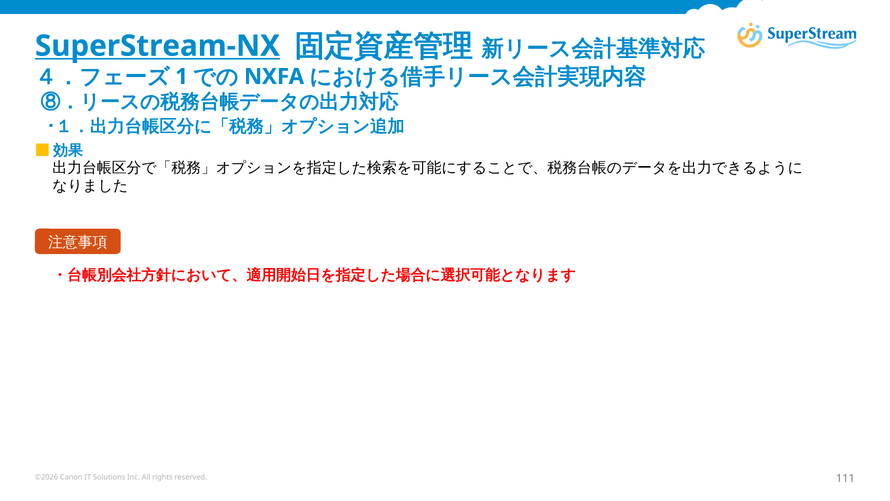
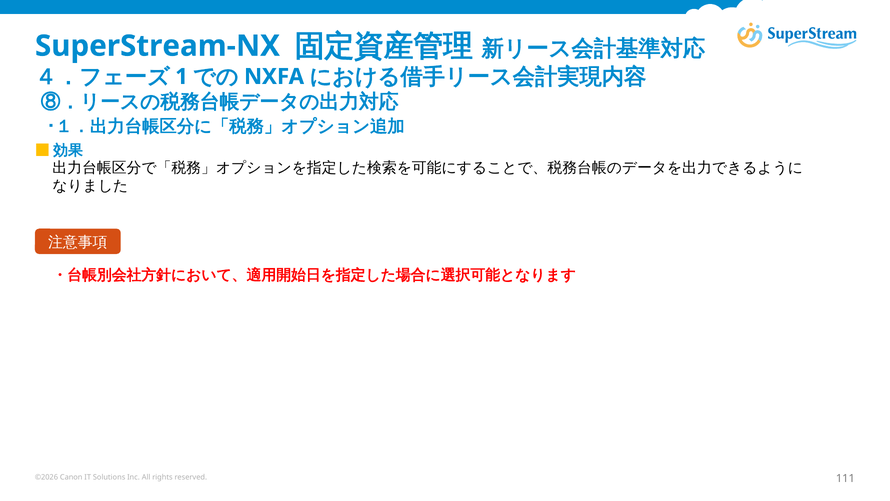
SuperStream-NX underline: present -> none (157, 46)
